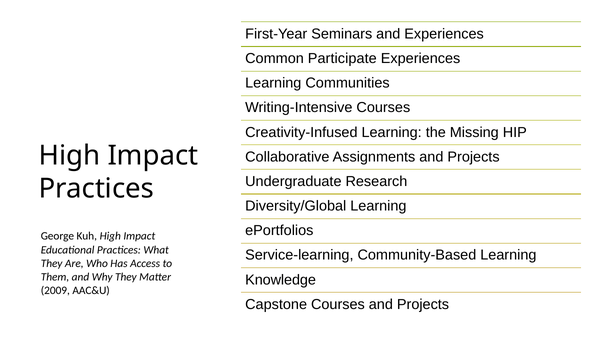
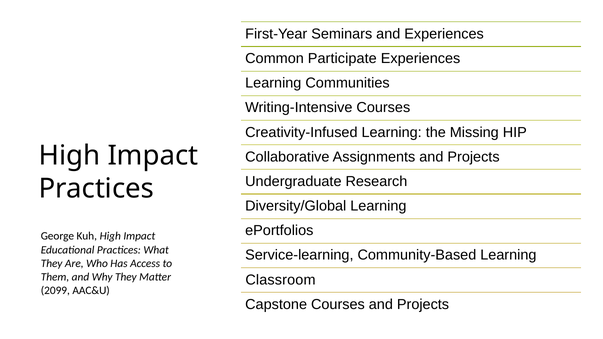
Knowledge: Knowledge -> Classroom (280, 280)
2009: 2009 -> 2099 (55, 291)
